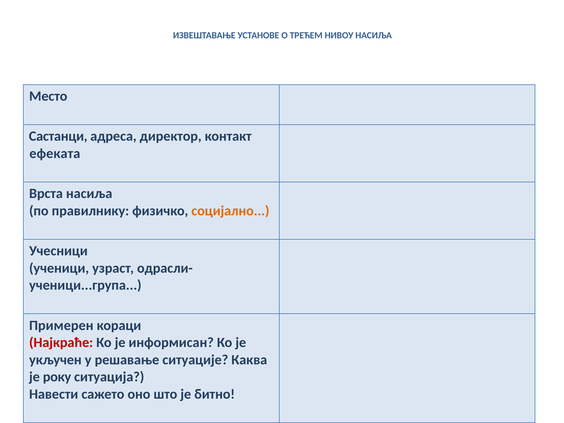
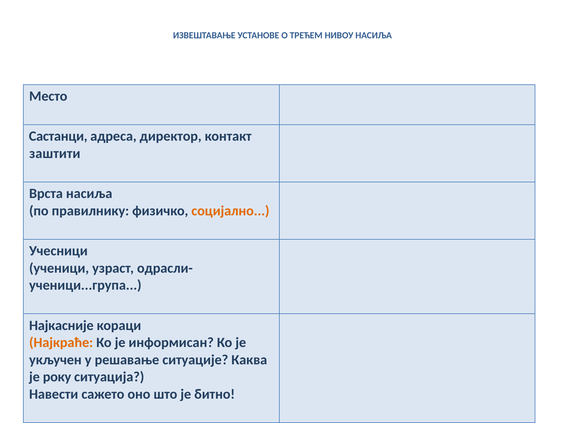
ефеката: ефеката -> заштити (55, 153)
Примерен: Примерен -> Најкасније (61, 325)
Најкраће colour: red -> orange (61, 343)
